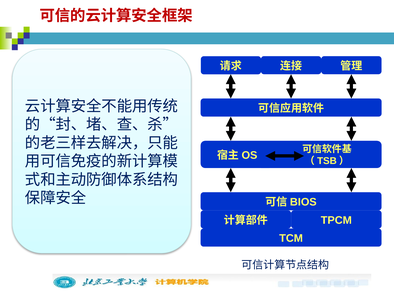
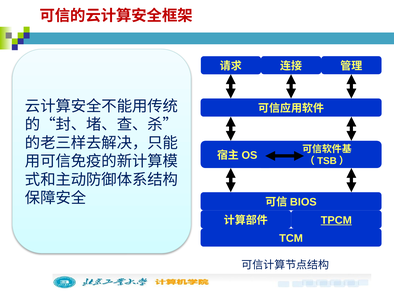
TPCM underline: none -> present (336, 221)
